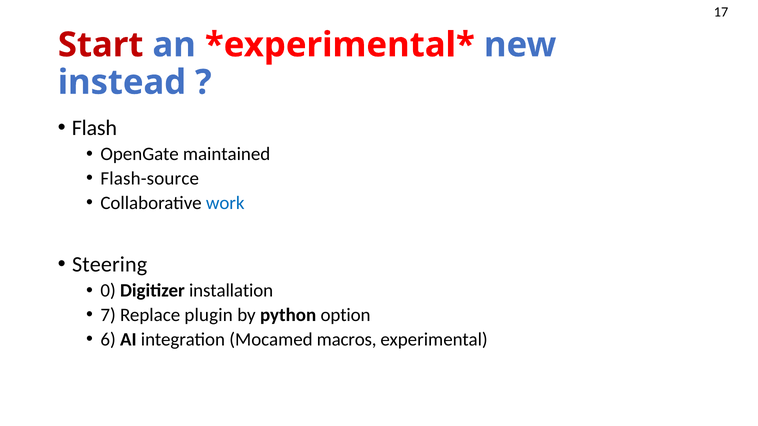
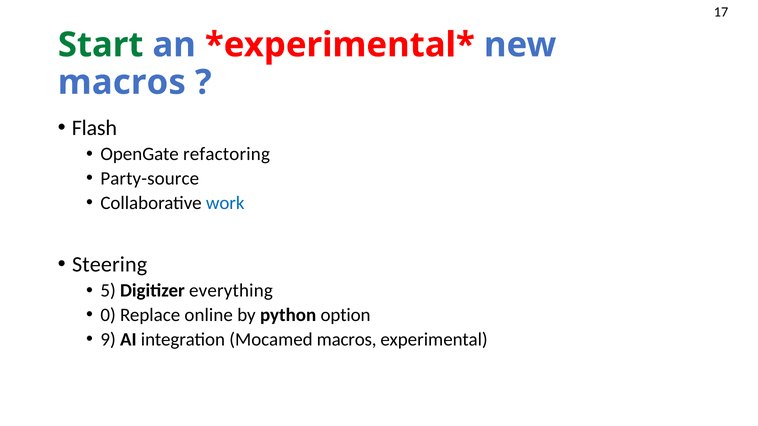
Start colour: red -> green (101, 45)
instead: instead -> macros (122, 82)
maintained: maintained -> refactoring (226, 154)
Flash-source: Flash-source -> Party-source (150, 179)
0: 0 -> 5 (108, 291)
installation: installation -> everything (231, 291)
7: 7 -> 0 (108, 315)
plugin: plugin -> online (209, 315)
6: 6 -> 9 (108, 340)
